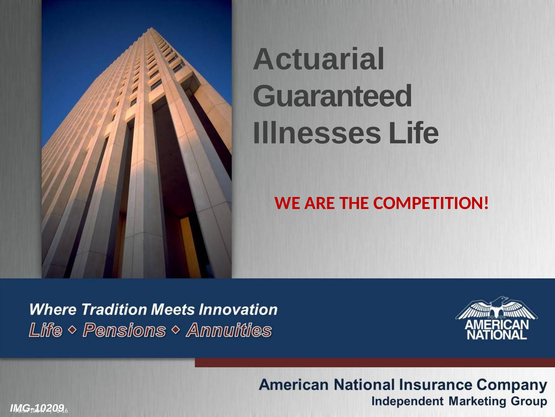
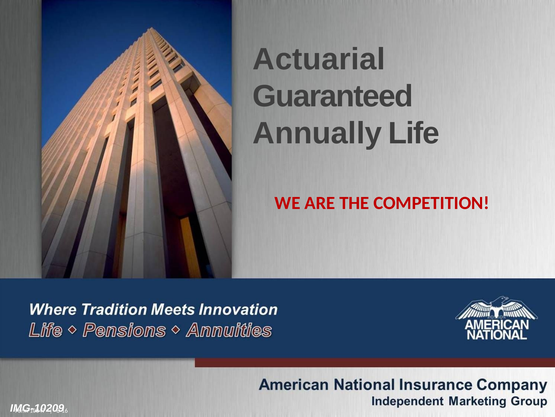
Illnesses: Illnesses -> Annually (317, 133)
